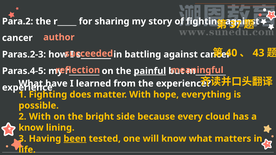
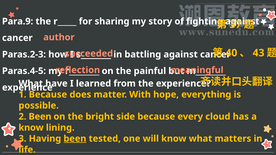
Para.2: Para.2 -> Para.9 (18, 21)
painful underline: present -> none (150, 71)
1 Fighting: Fighting -> Because (48, 95)
2 With: With -> Been (40, 117)
